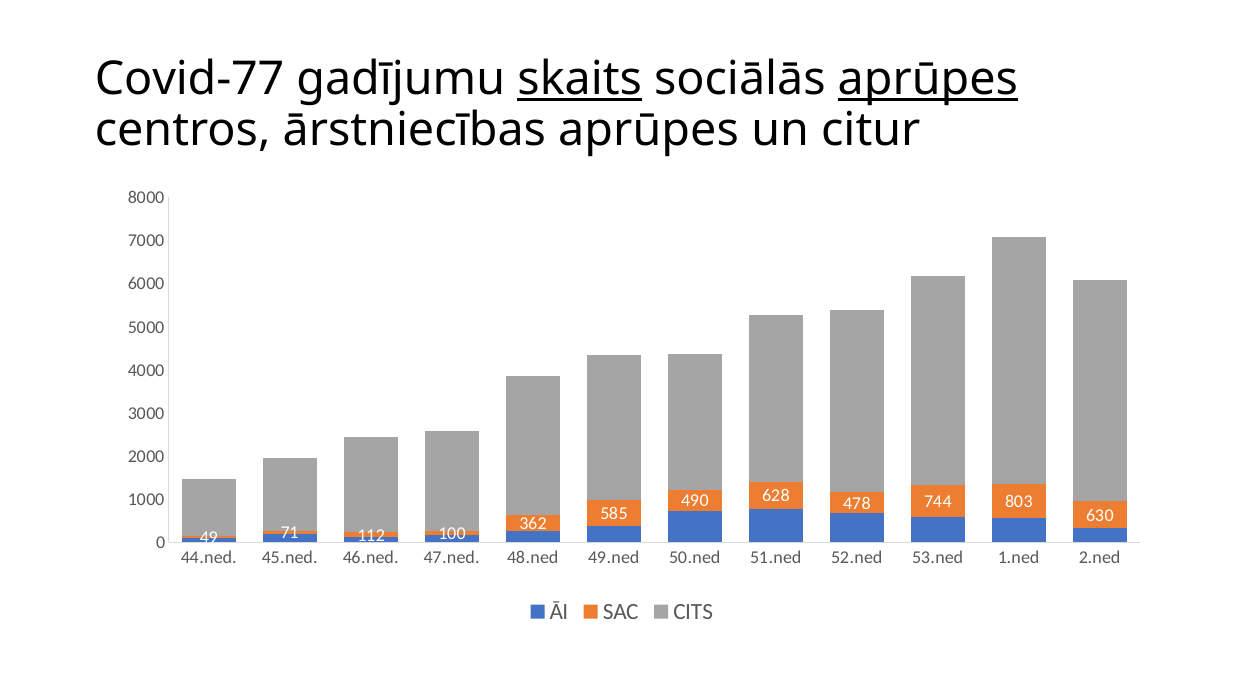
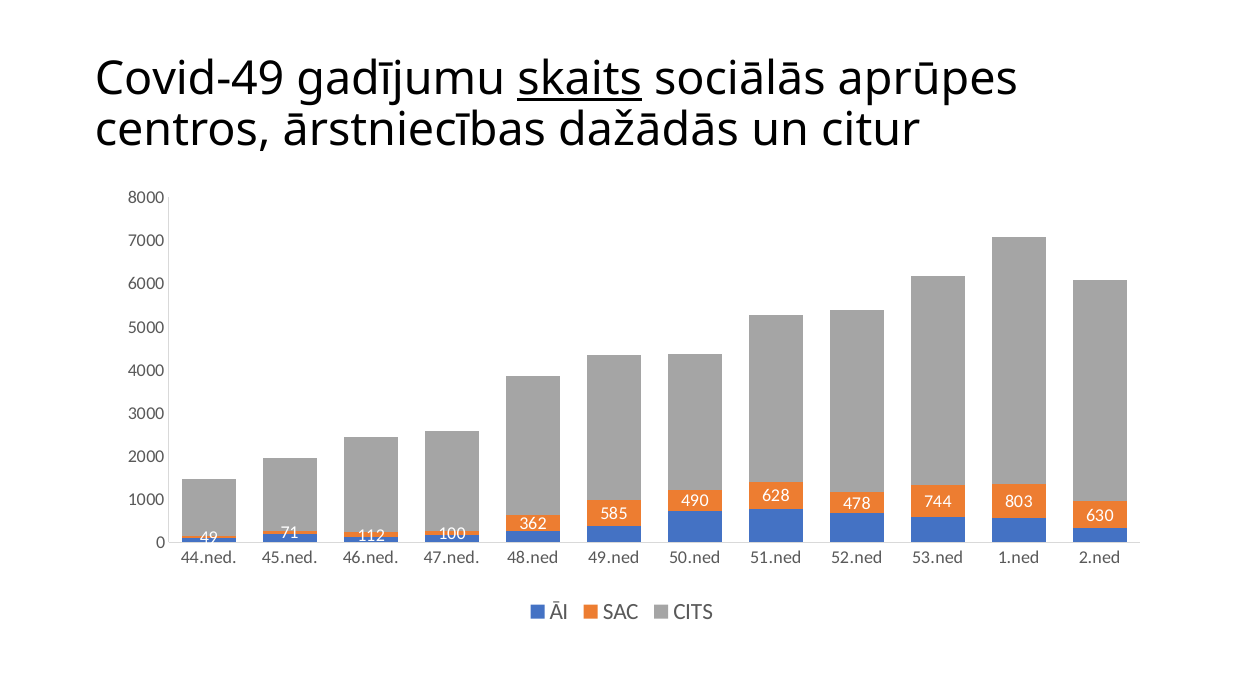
Covid-77: Covid-77 -> Covid-49 (190, 79)
aprūpes underline: present -> none (928, 79)
ārstniecības aprūpes: aprūpes -> dažādās (649, 130)
